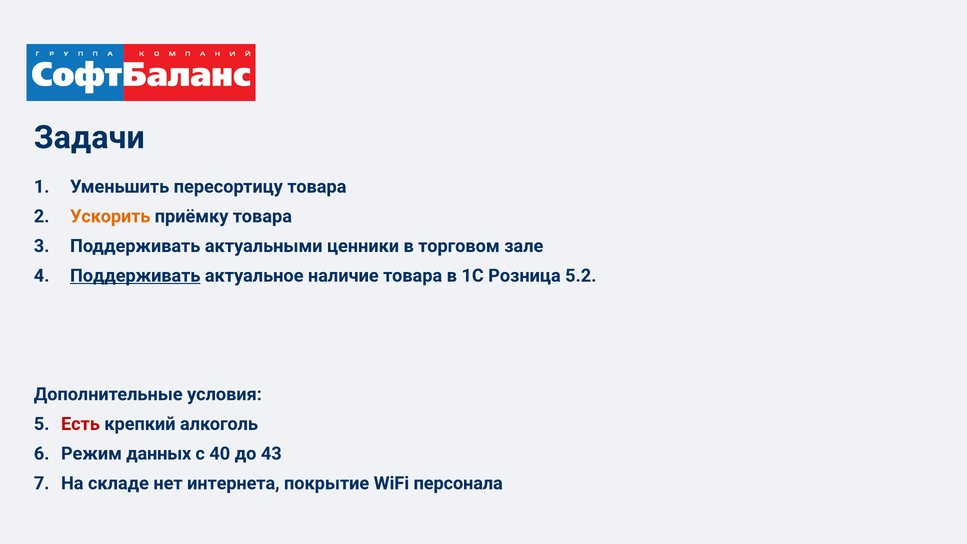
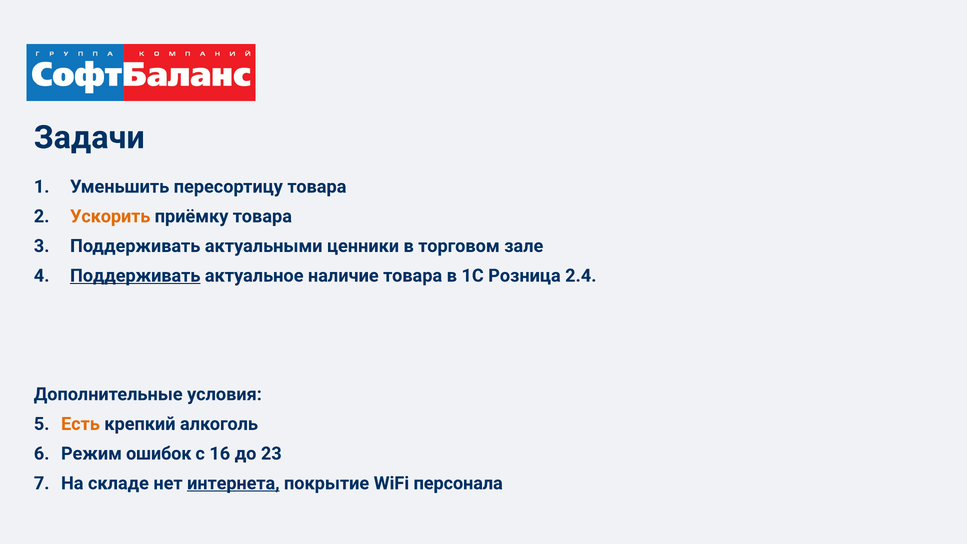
5.2: 5.2 -> 2.4 (581, 276)
Есть colour: red -> orange (80, 424)
данных: данных -> ошибок (159, 454)
40: 40 -> 16 (220, 454)
43: 43 -> 23 (271, 454)
интернета underline: none -> present (233, 483)
